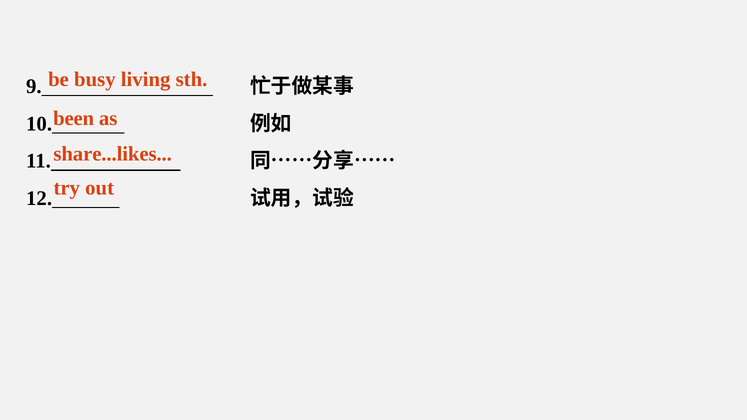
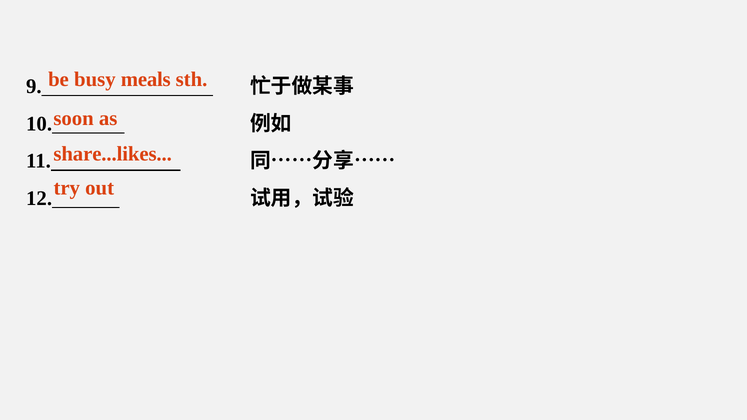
living: living -> meals (146, 79)
been: been -> soon (74, 118)
